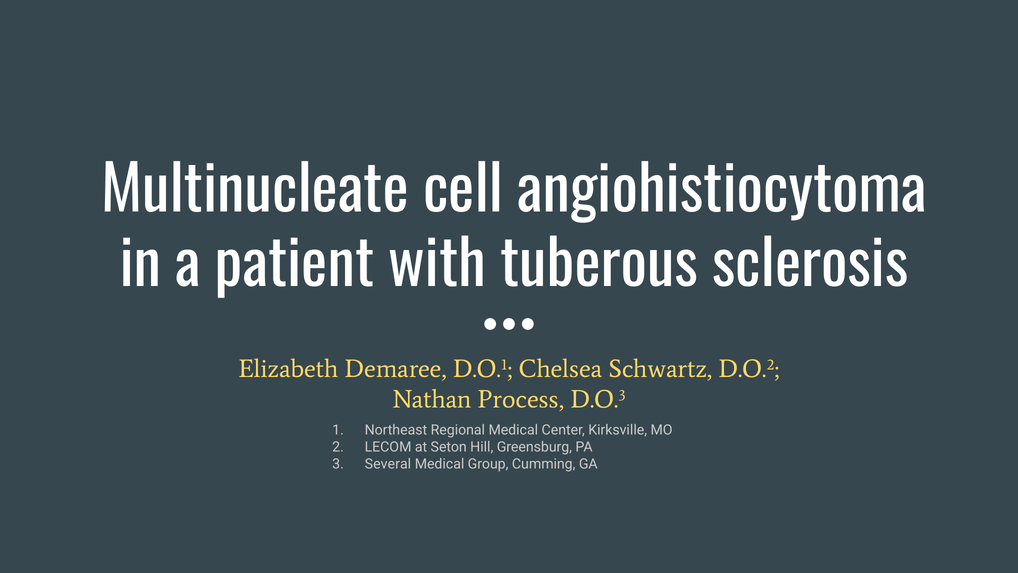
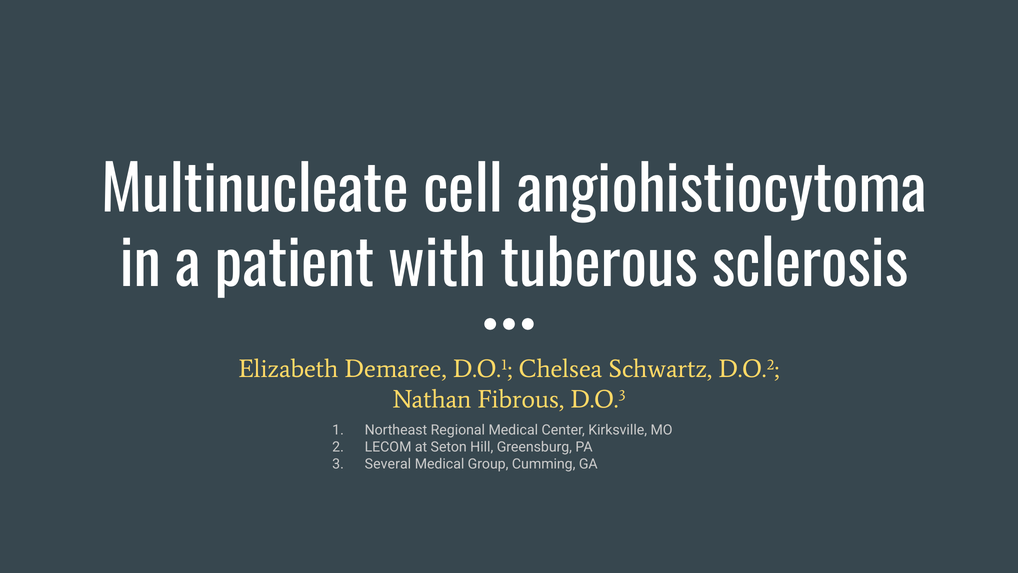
Process: Process -> Fibrous (521, 399)
